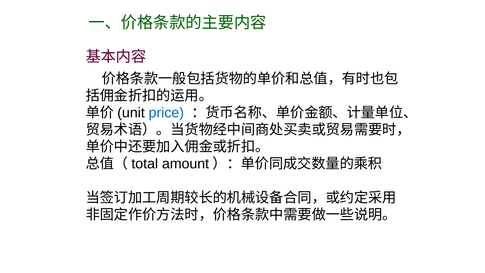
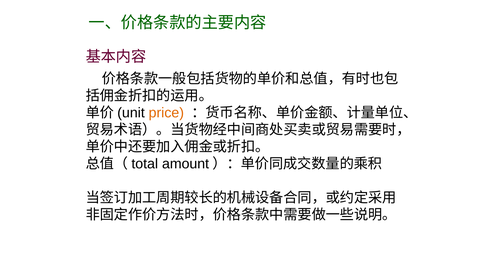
price colour: blue -> orange (166, 113)
